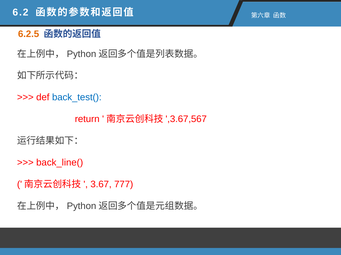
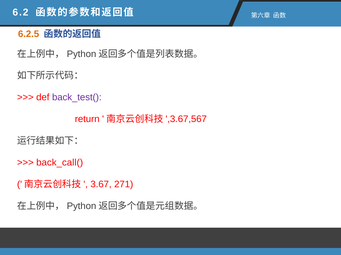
back_test( colour: blue -> purple (77, 98)
back_line(: back_line( -> back_call( (60, 163)
777: 777 -> 271 (124, 185)
